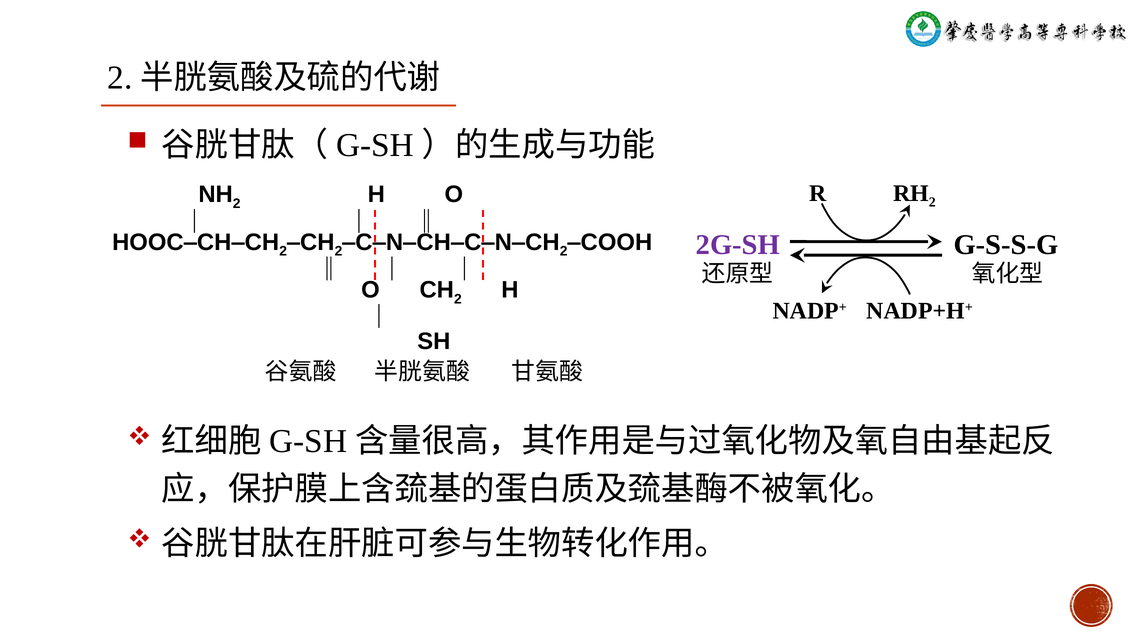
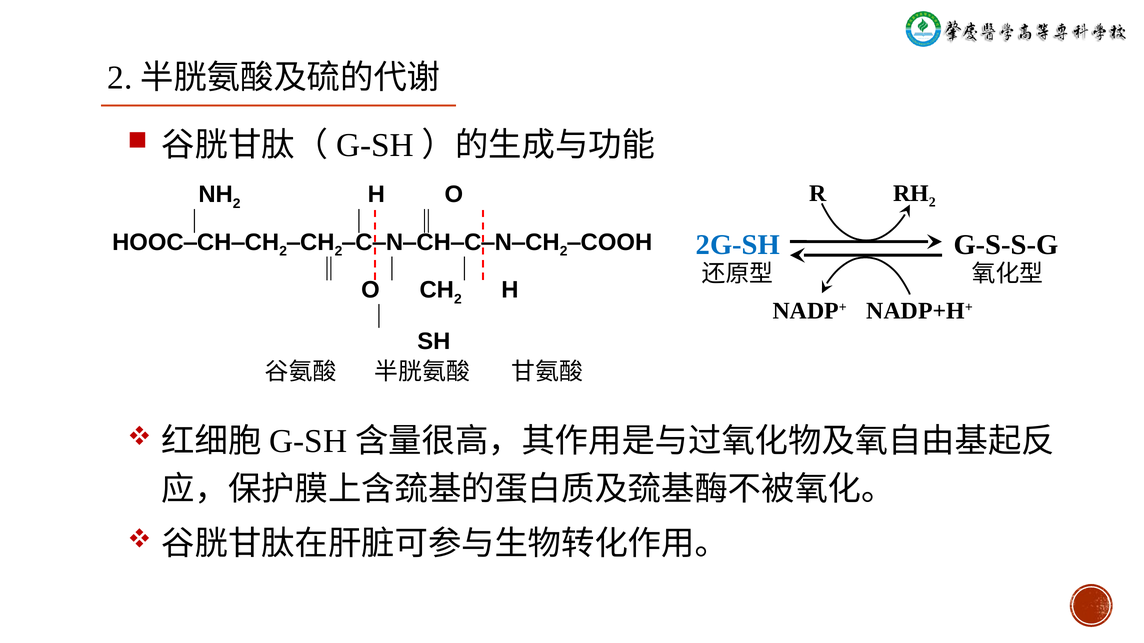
2G-SH colour: purple -> blue (738, 245)
